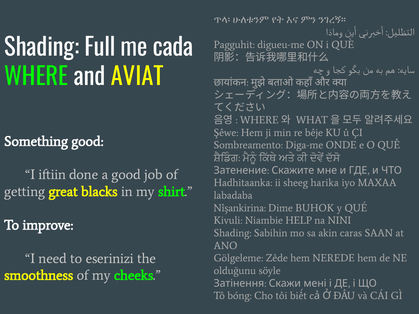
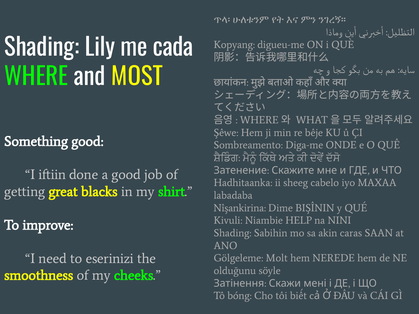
Pagguhit: Pagguhit -> Kopyang (234, 45)
Full: Full -> Lily (100, 48)
AVIAT: AVIAT -> MOST (137, 77)
harika: harika -> cabelo (325, 183)
BUHOK: BUHOK -> BIŞÎNIN (315, 208)
Zêde: Zêde -> Molt (277, 258)
